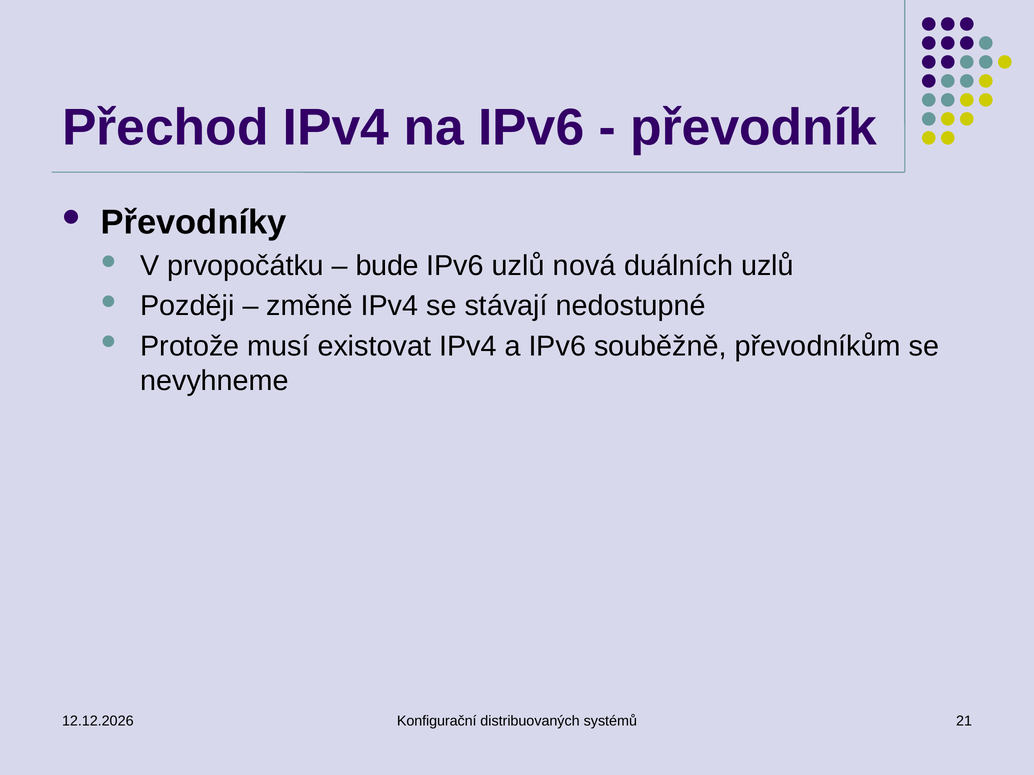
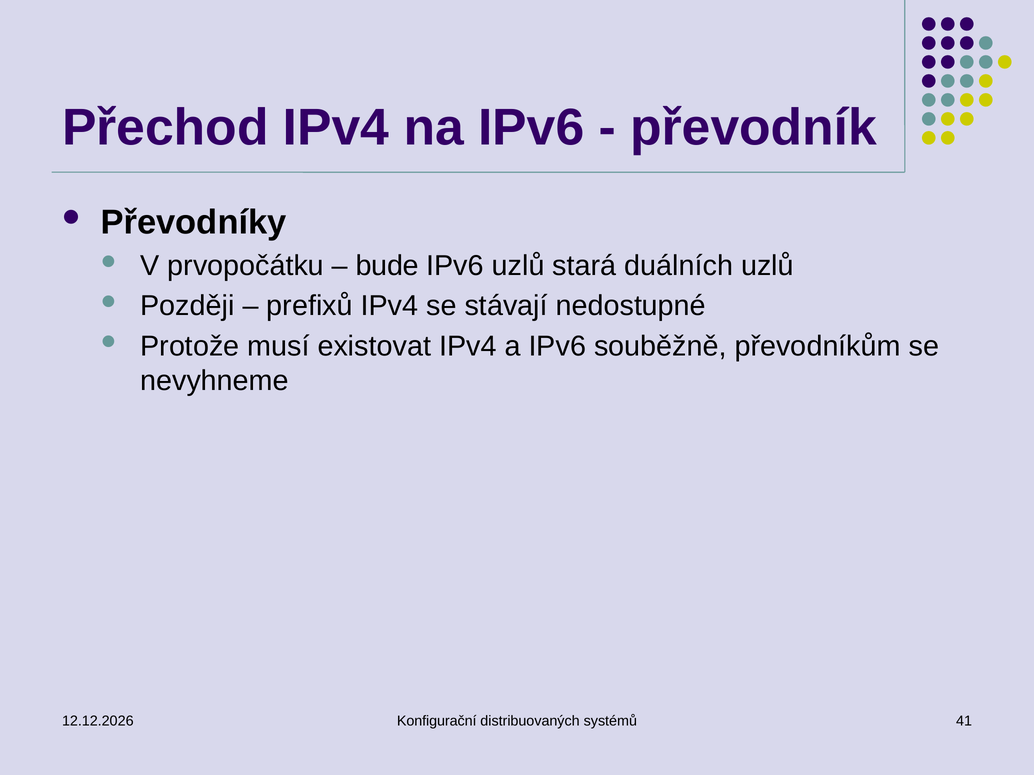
nová: nová -> stará (584, 266)
změně: změně -> prefixů (310, 306)
21: 21 -> 41 (964, 721)
